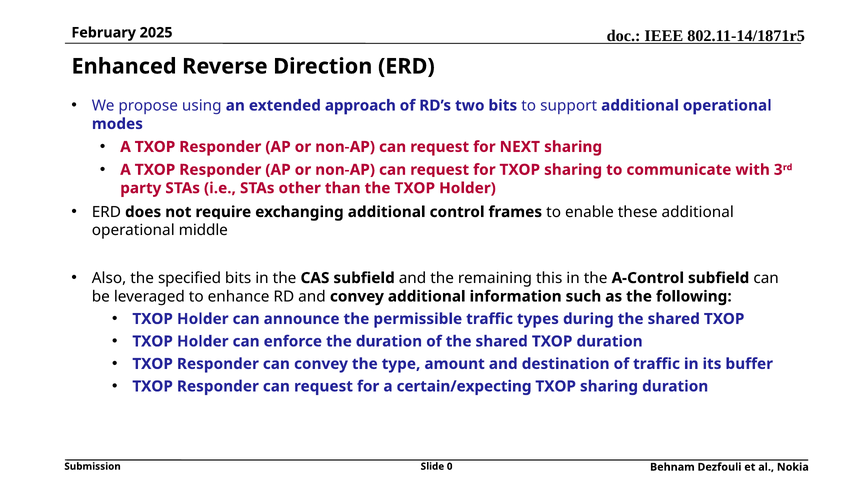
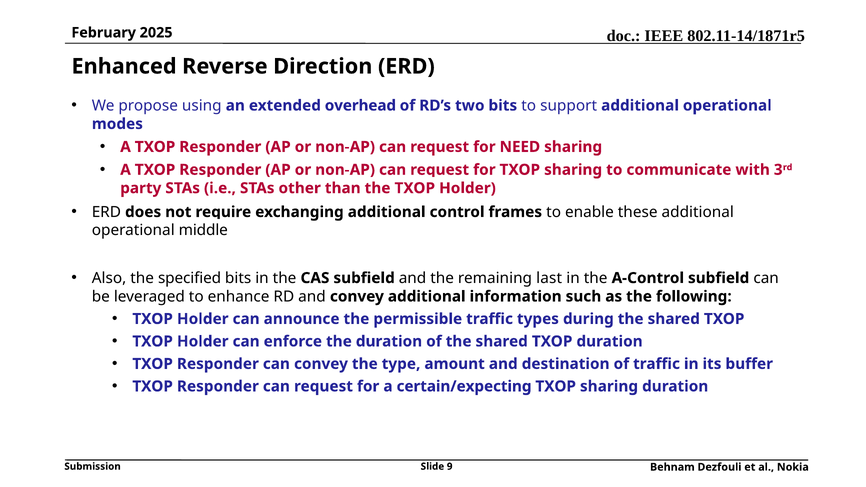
approach: approach -> overhead (360, 106)
NEXT: NEXT -> NEED (520, 147)
this: this -> last (549, 278)
0: 0 -> 9 (450, 467)
